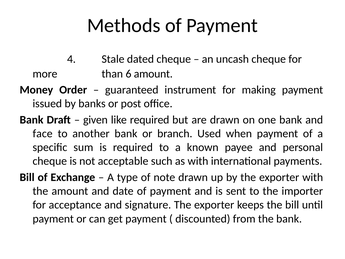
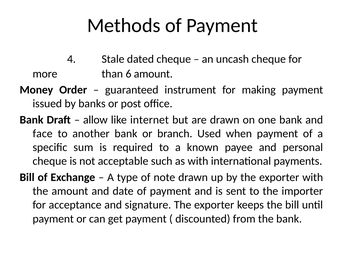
given: given -> allow (95, 120)
like required: required -> internet (149, 120)
